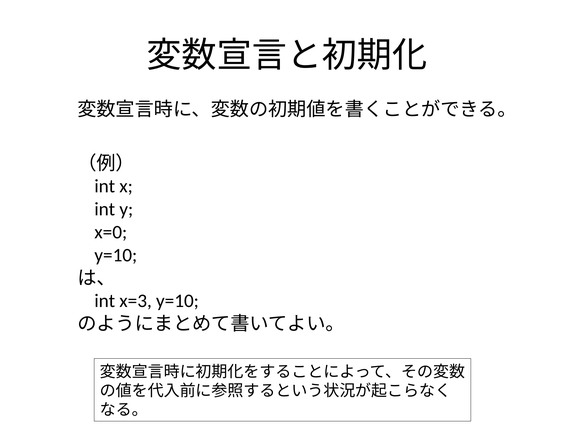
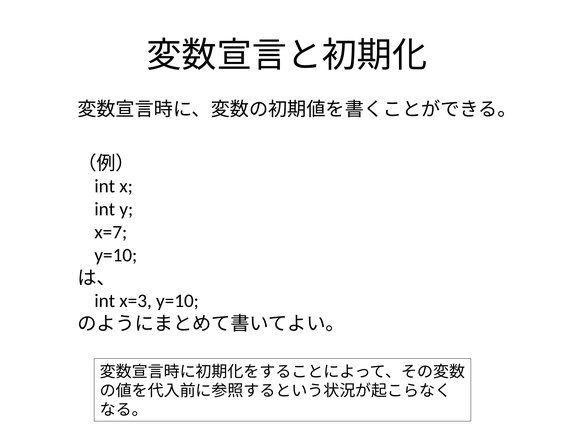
x=0: x=0 -> x=7 (111, 232)
